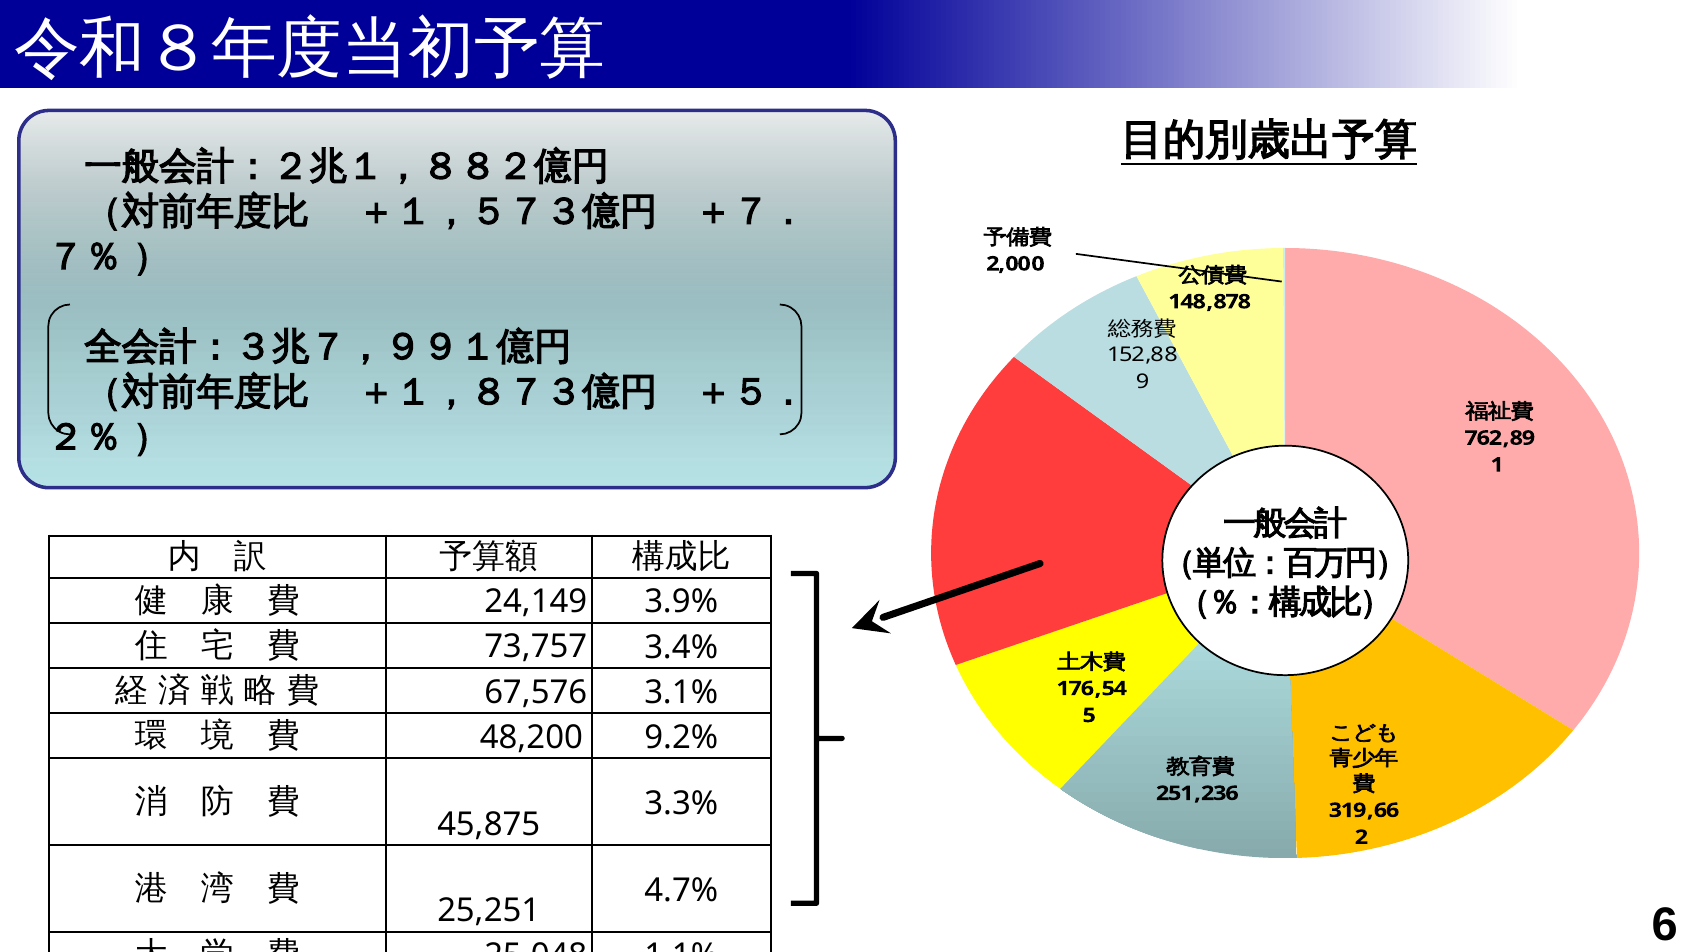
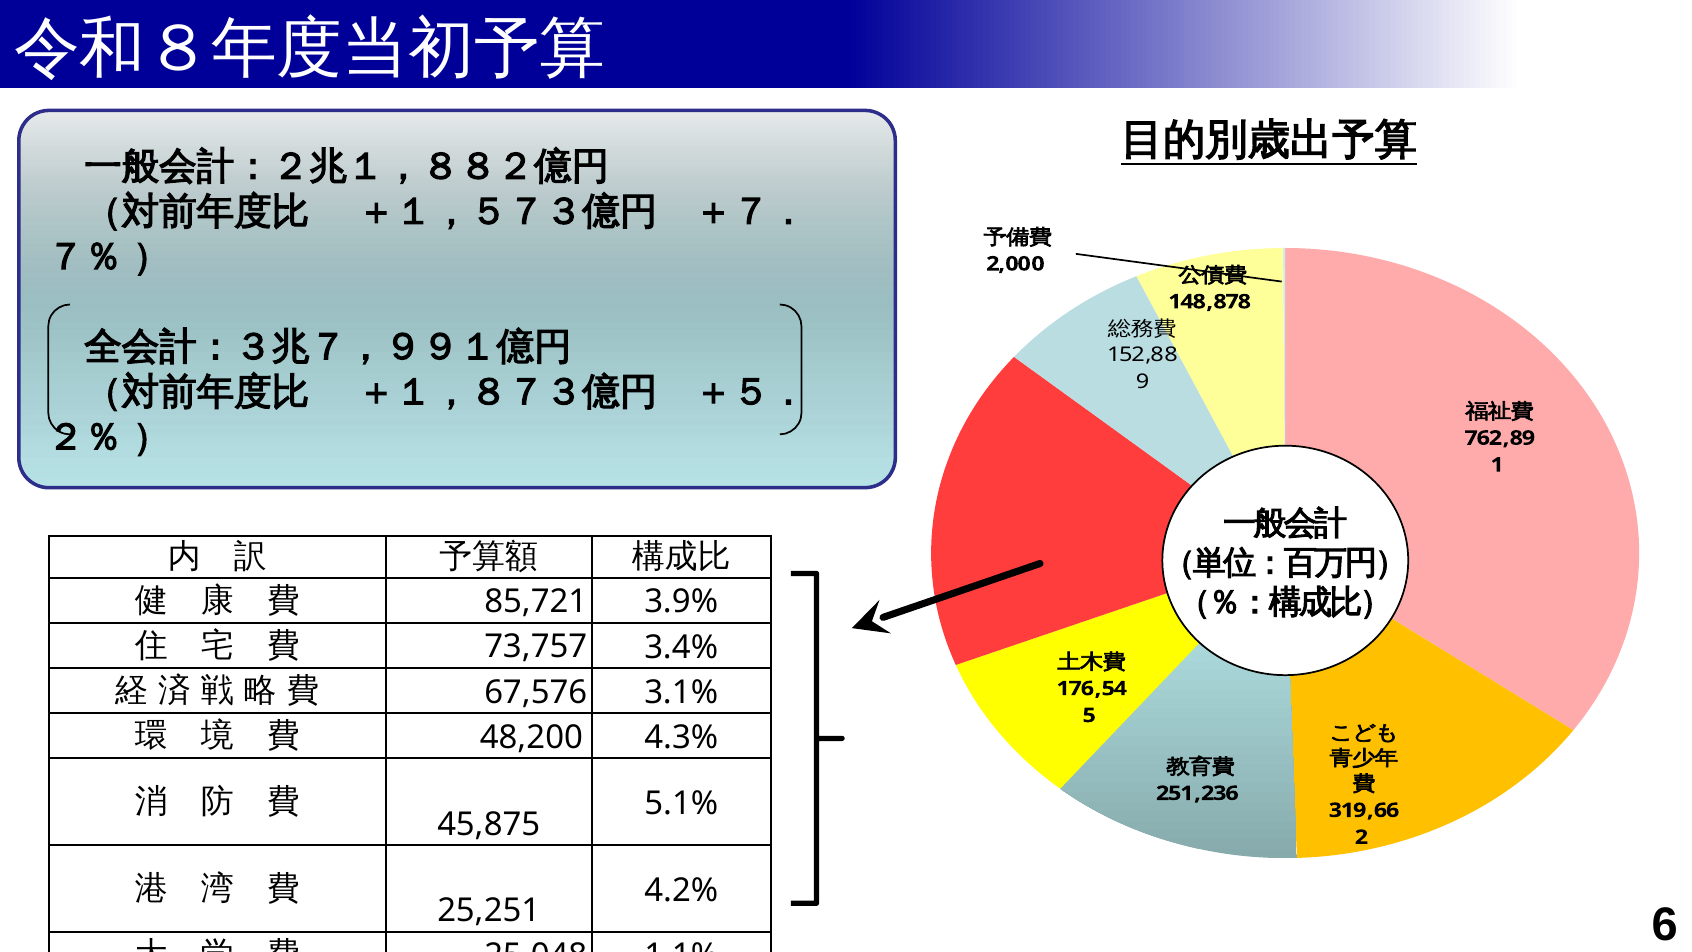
24,149: 24,149 -> 85,721 (536, 602)
9.2%: 9.2% -> 4.3% (681, 737)
3.3%: 3.3% -> 5.1% (681, 803)
4.7%: 4.7% -> 4.2% (681, 890)
